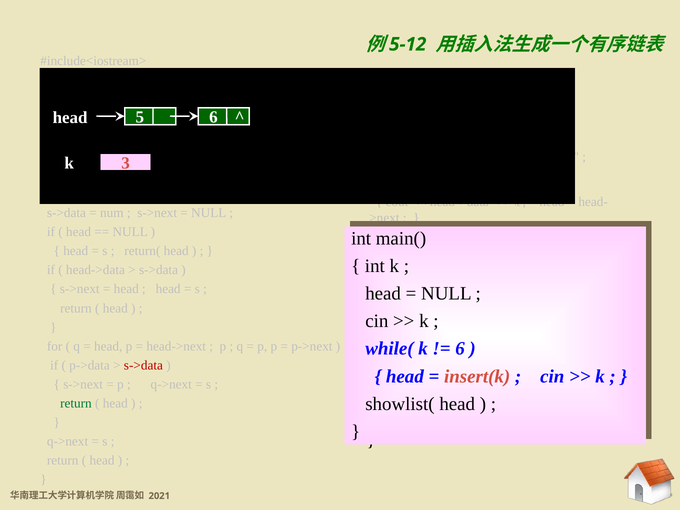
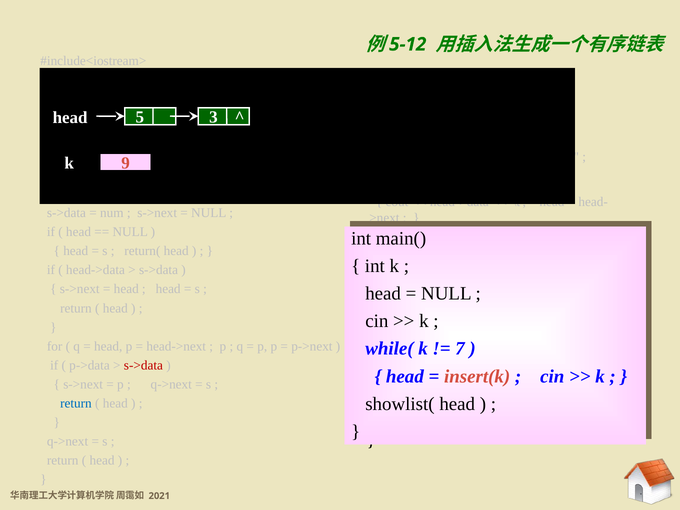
6: 6 -> 3 (213, 117)
3: 3 -> 9 (126, 163)
6: 6 -> 7 (460, 349)
return colour: green -> blue (76, 403)
